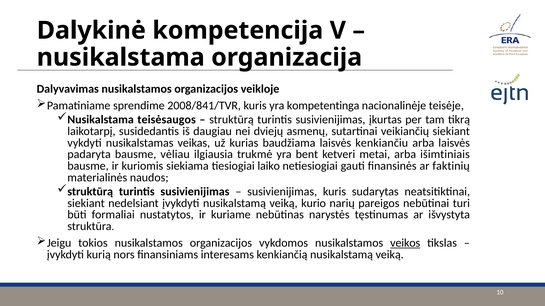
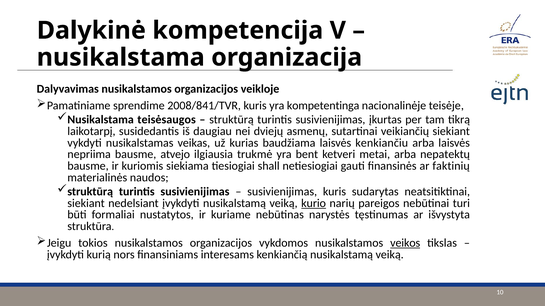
padaryta: padaryta -> nepriima (89, 155)
vėliau: vėliau -> atvejo (175, 155)
išimtiniais: išimtiniais -> nepatektų (445, 155)
laiko: laiko -> shall (269, 166)
kurio underline: none -> present (314, 204)
